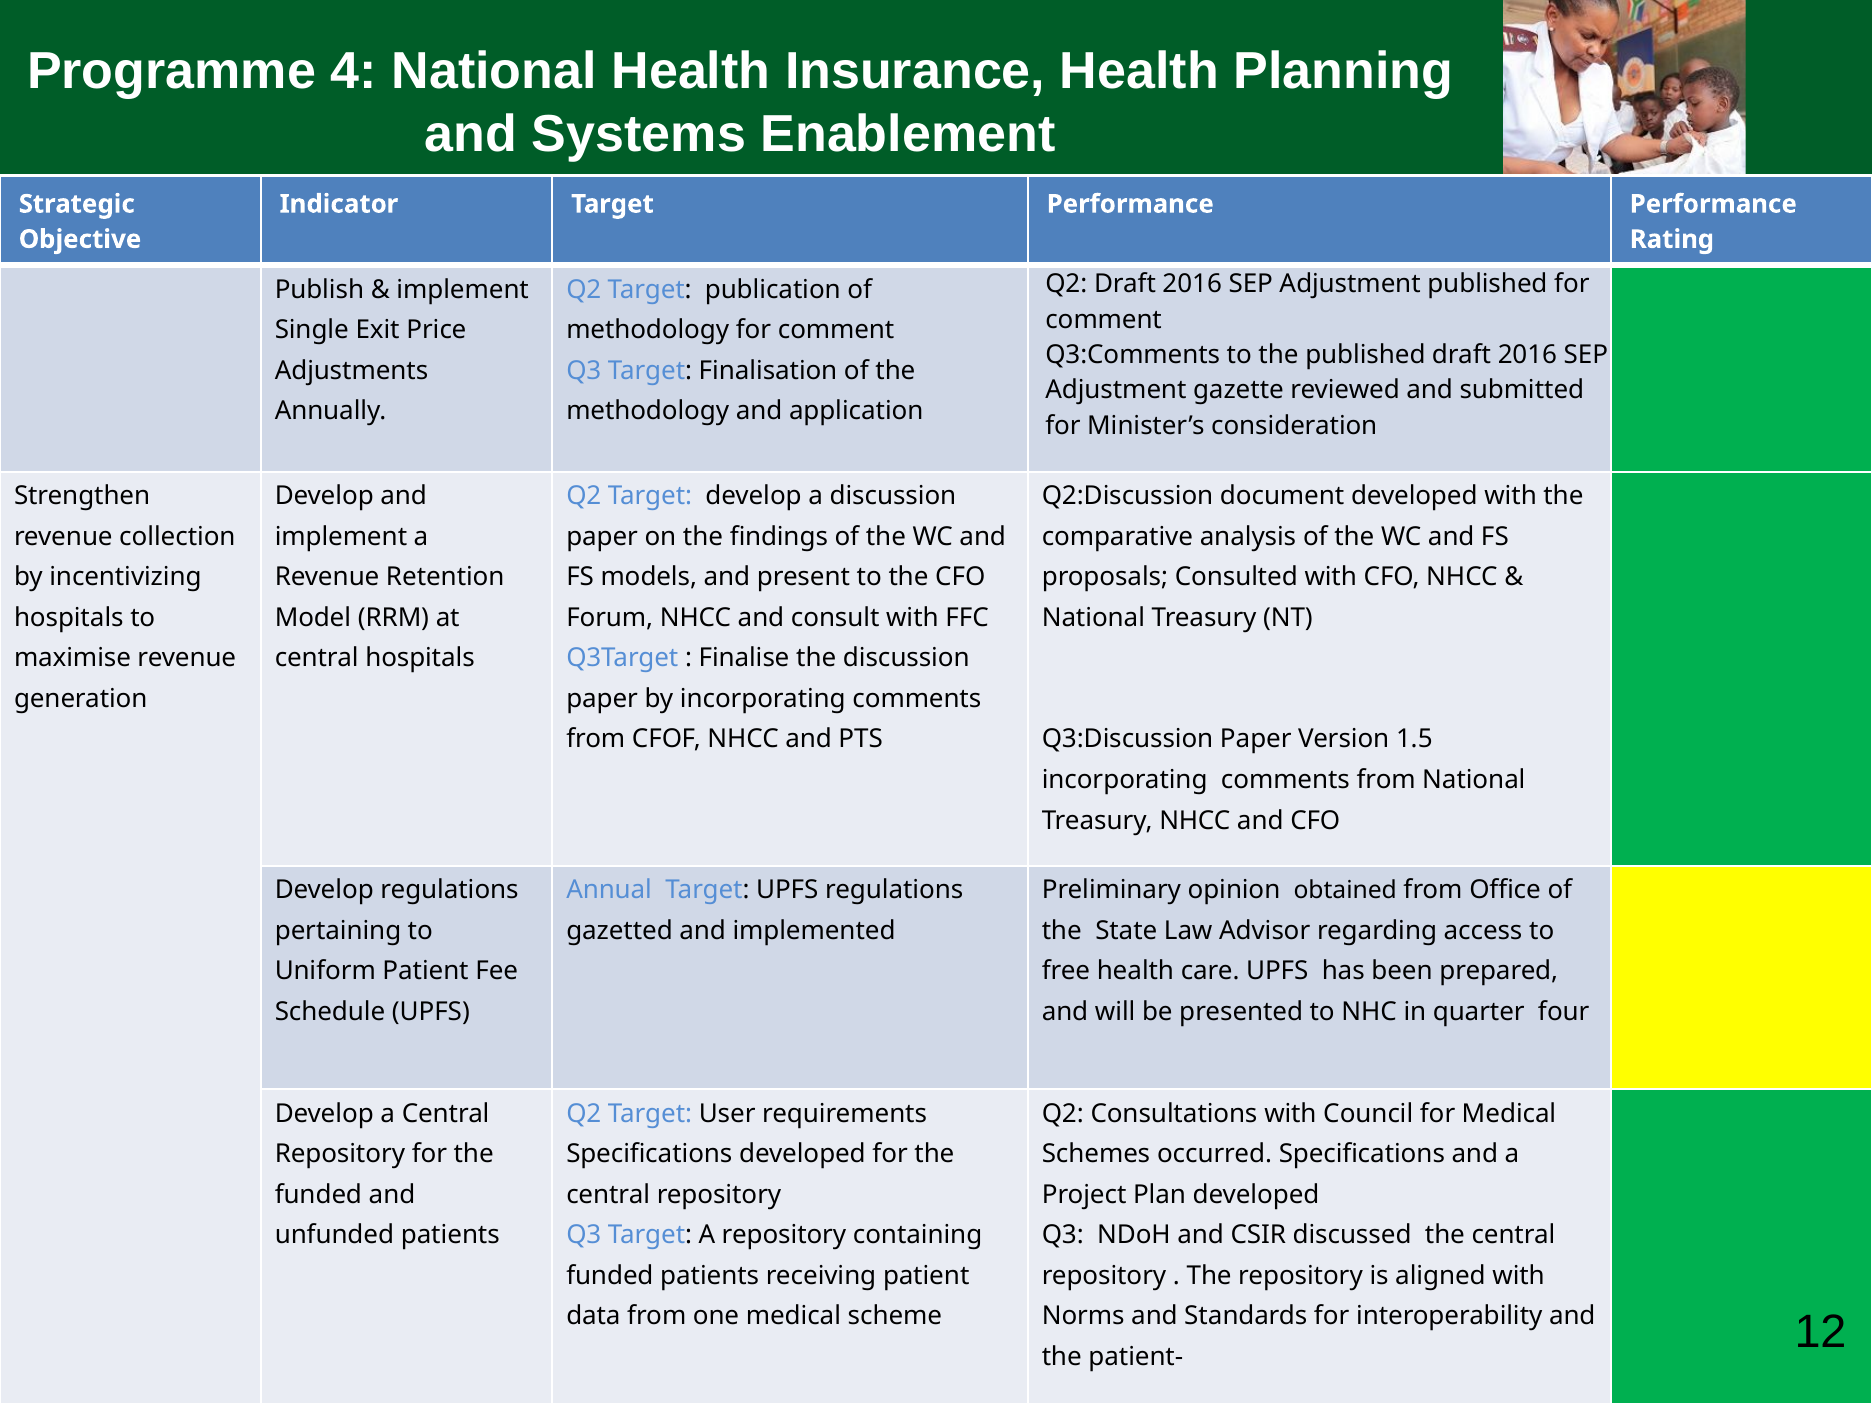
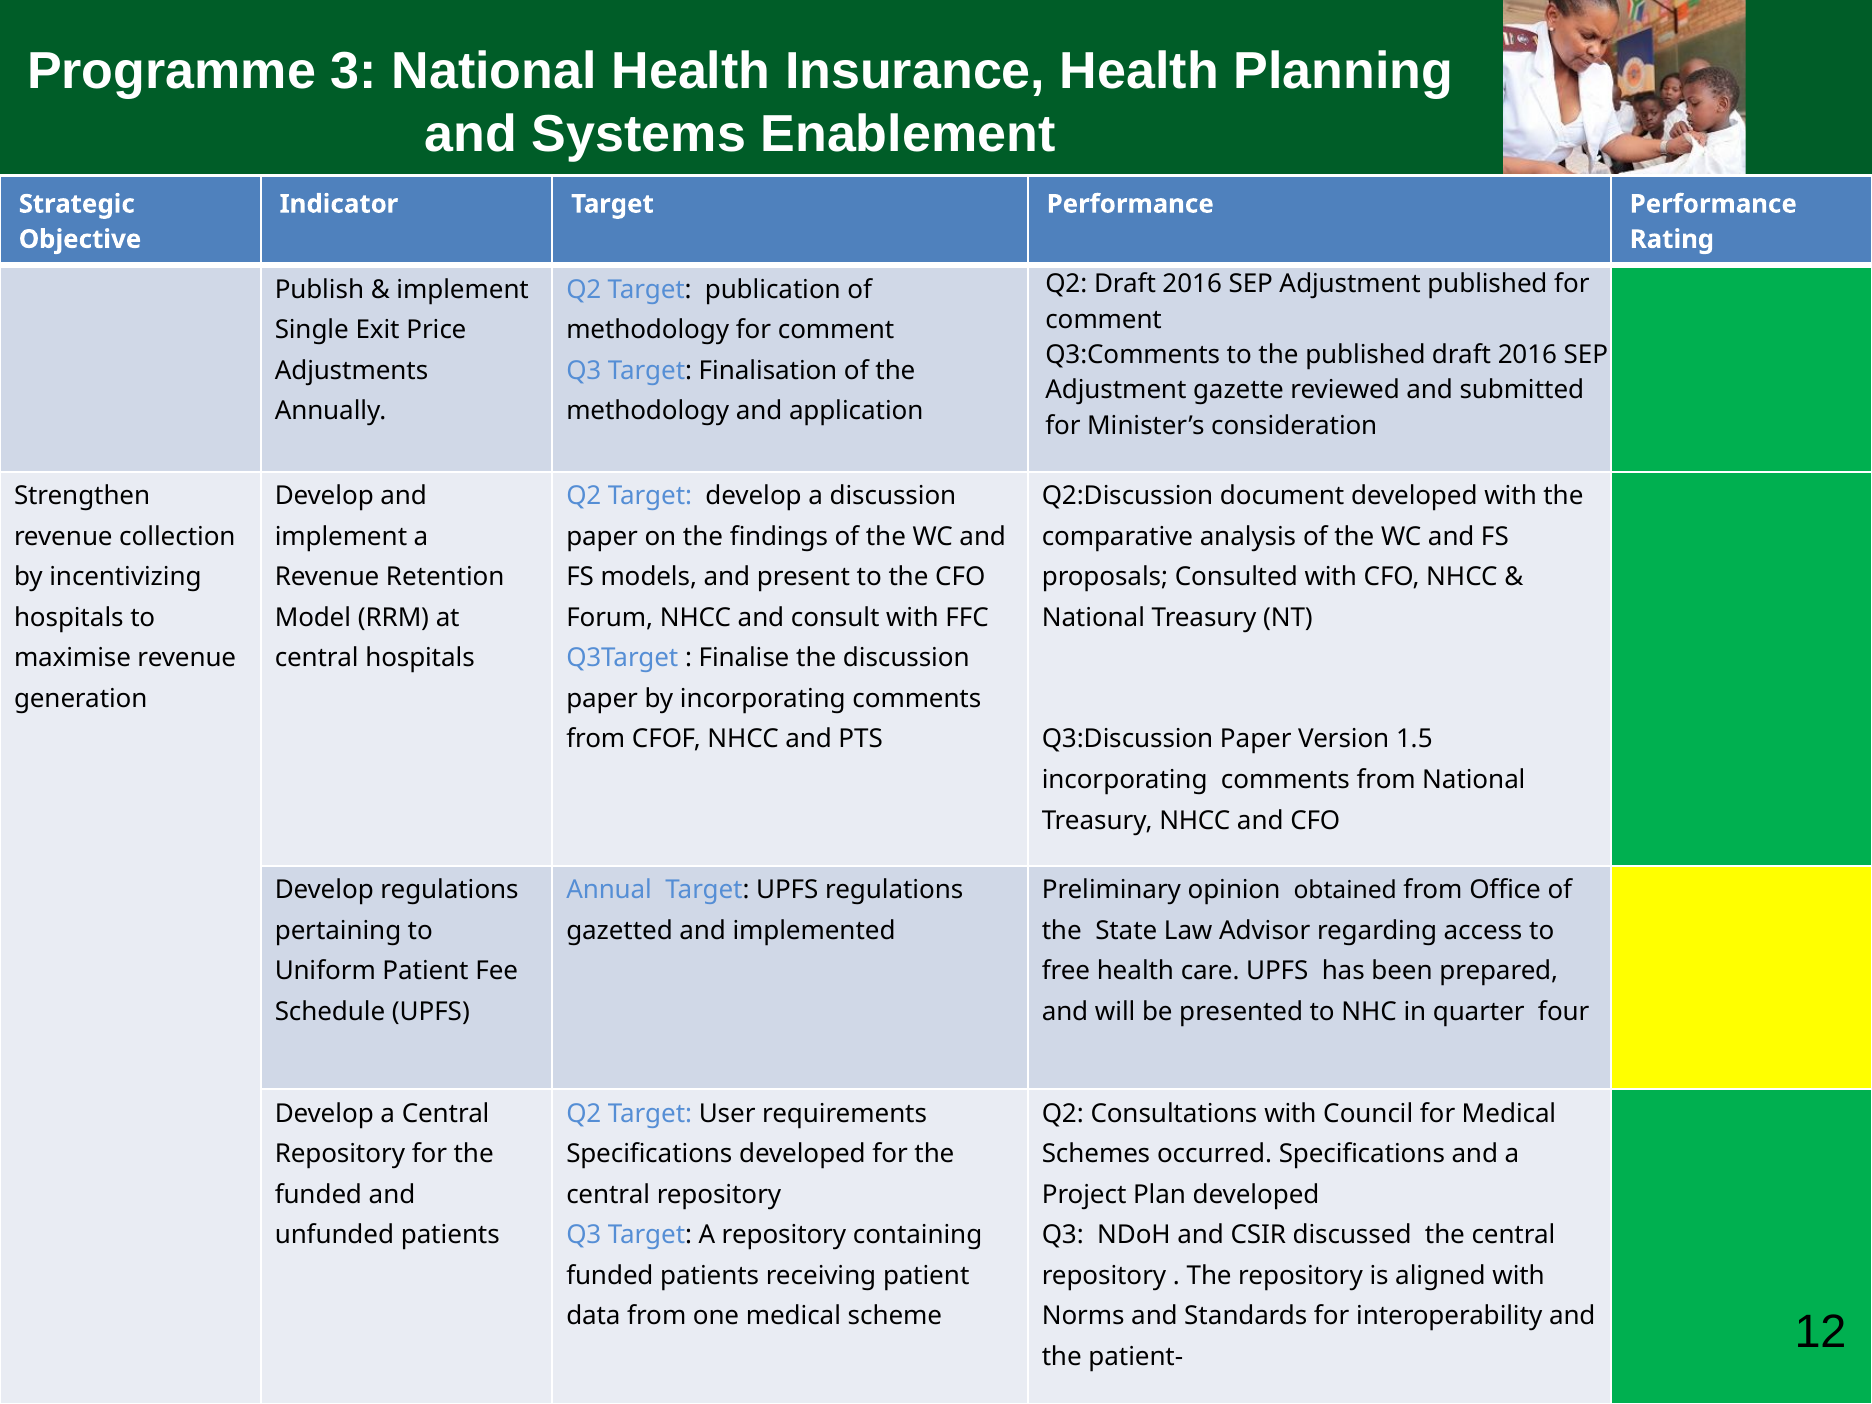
4: 4 -> 3 (354, 72)
